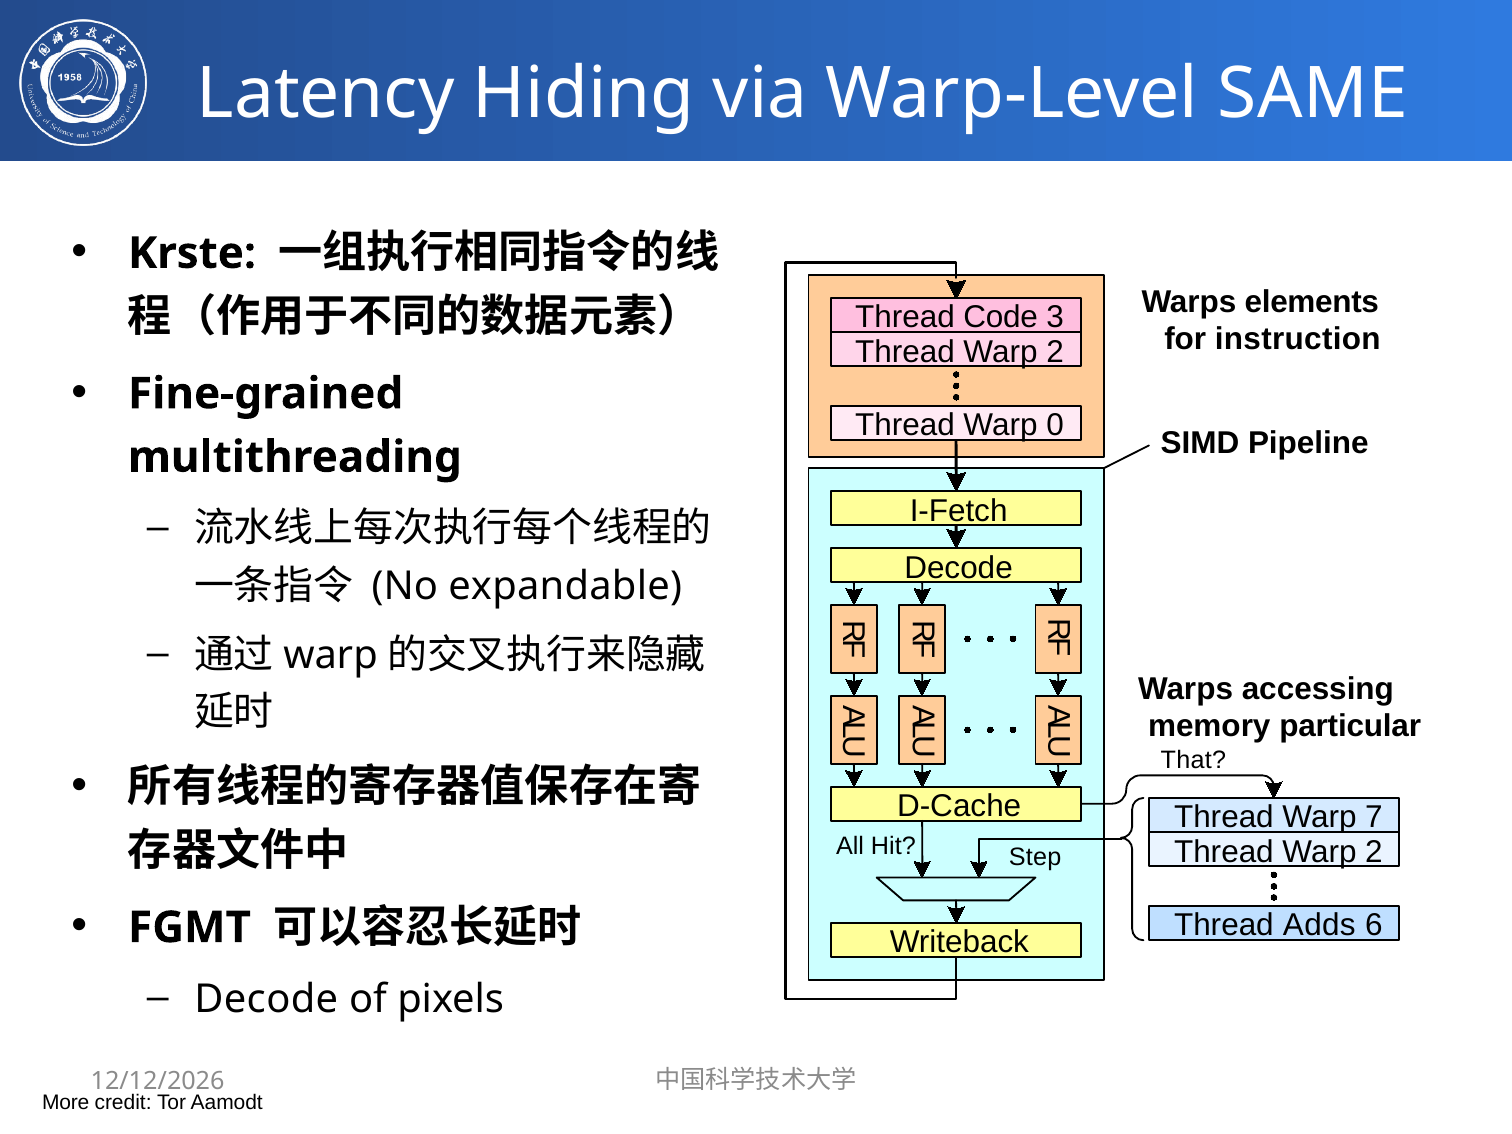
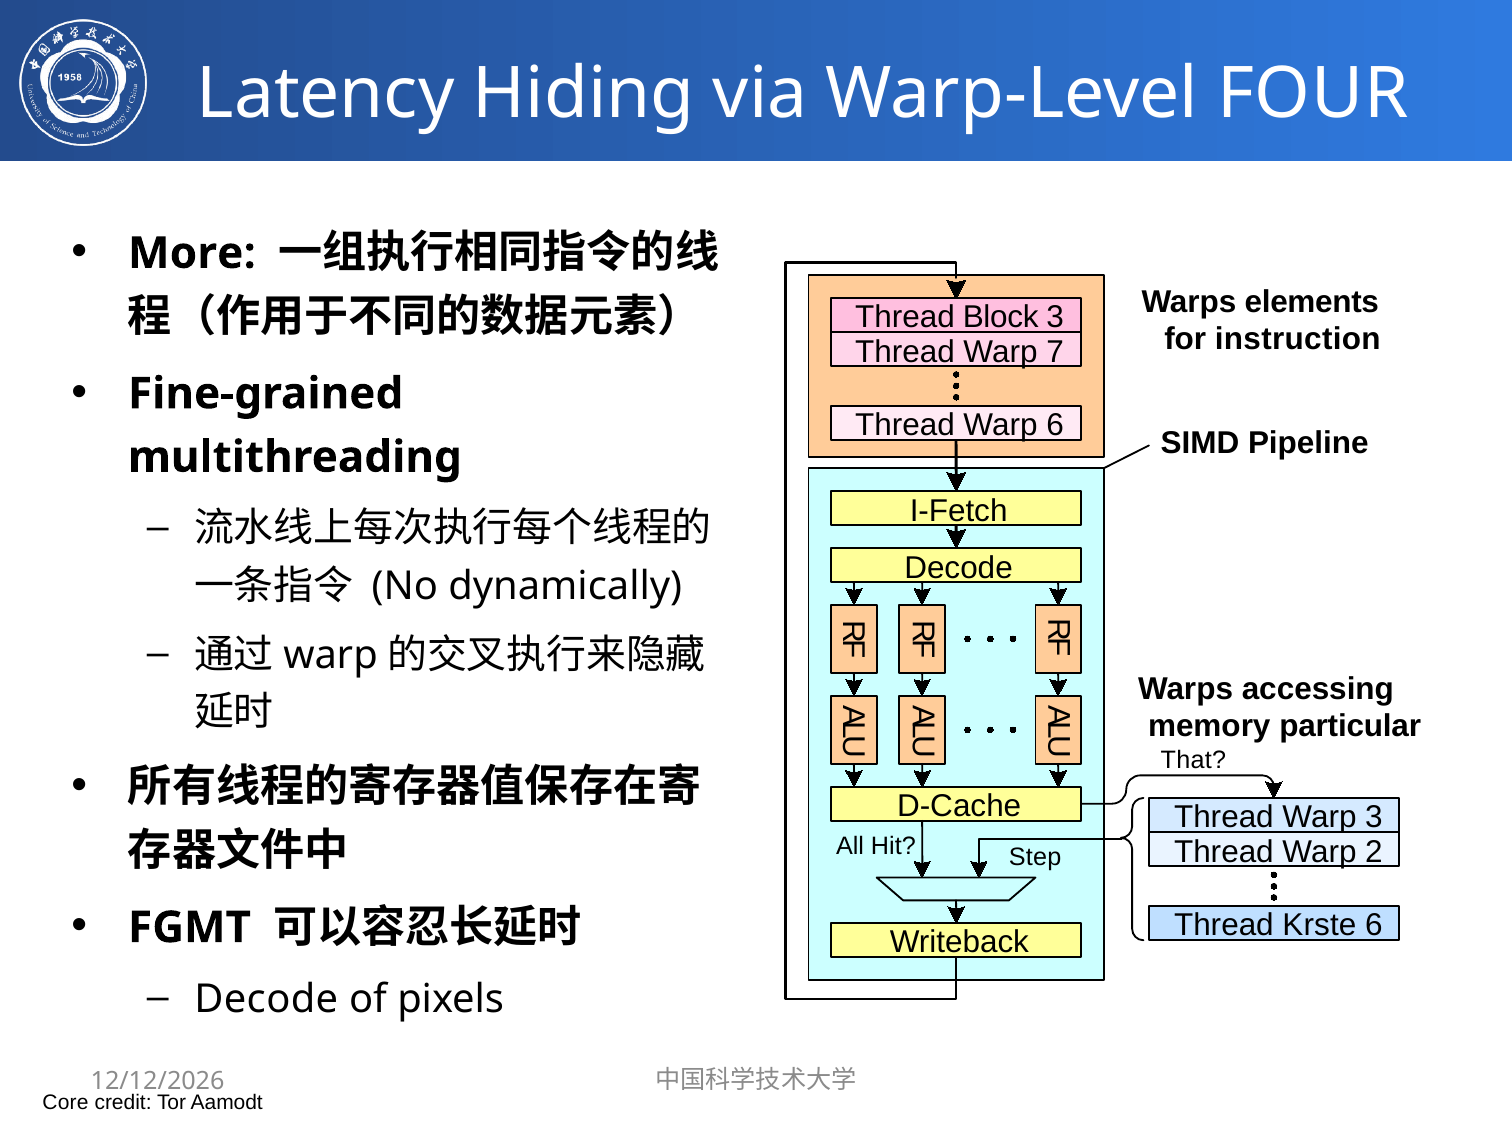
SAME: SAME -> FOUR (1313, 94)
Krste: Krste -> More (192, 253)
Code: Code -> Block (1001, 317)
2: 2 -> 7 (1055, 352)
Warp 0: 0 -> 6 (1055, 425)
expandable: expandable -> dynamically (565, 586)
Warp 7: 7 -> 3 (1374, 817)
Adds: Adds -> Krste (1319, 925)
More: More -> Core (66, 1102)
